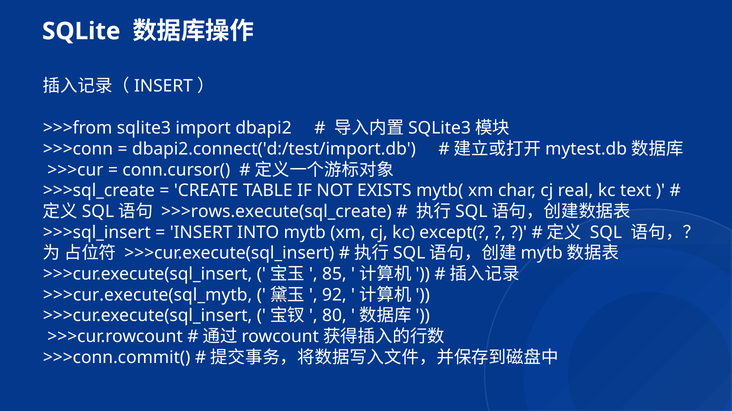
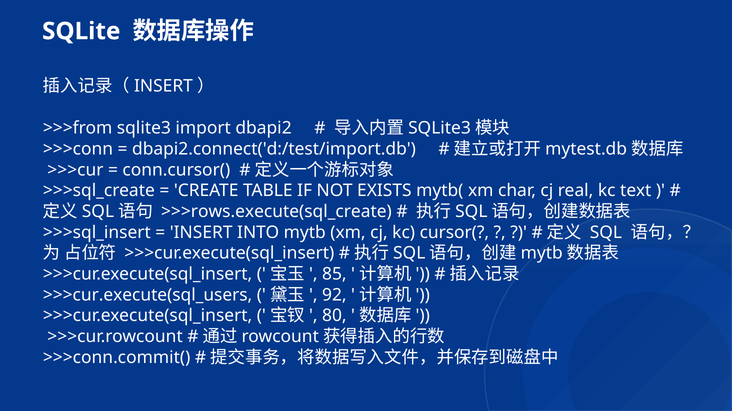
except(: except( -> cursor( (454, 233)
>>>cur.execute(sql_mytb: >>>cur.execute(sql_mytb -> >>>cur.execute(sql_users (148, 295)
